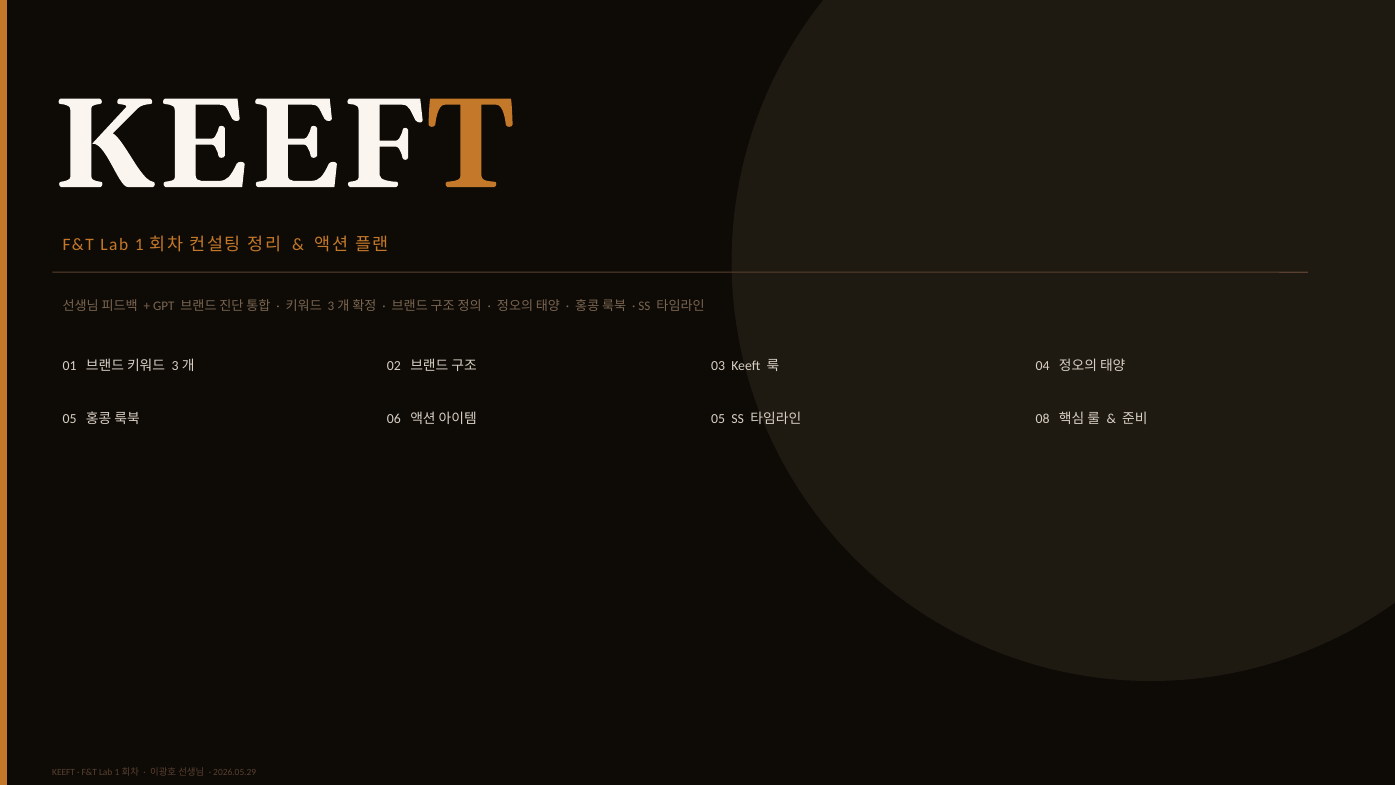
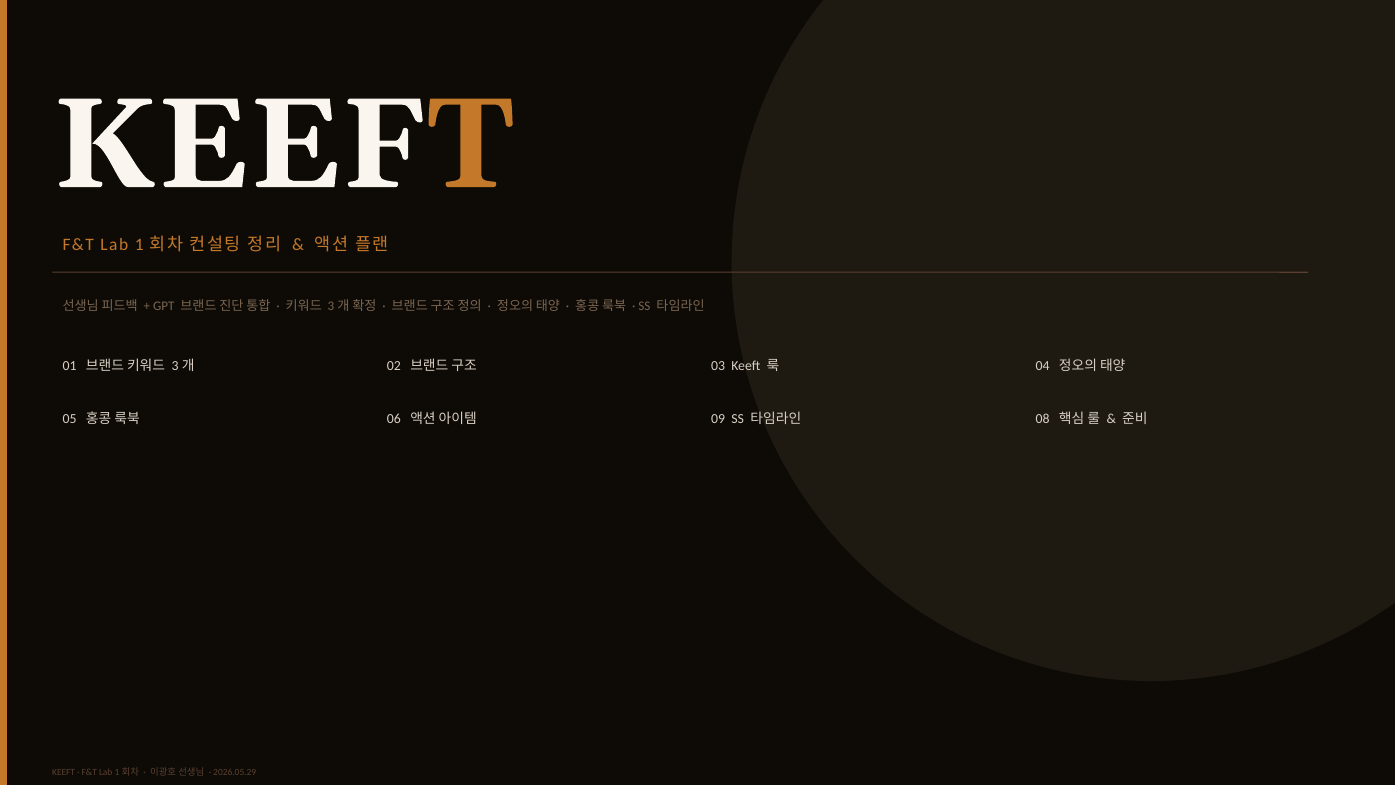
05: 05 -> 09 (718, 418)
